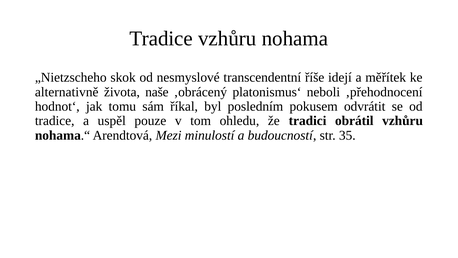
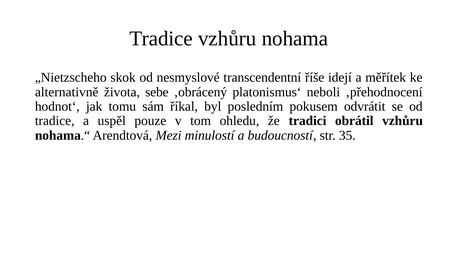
naše: naše -> sebe (157, 92)
